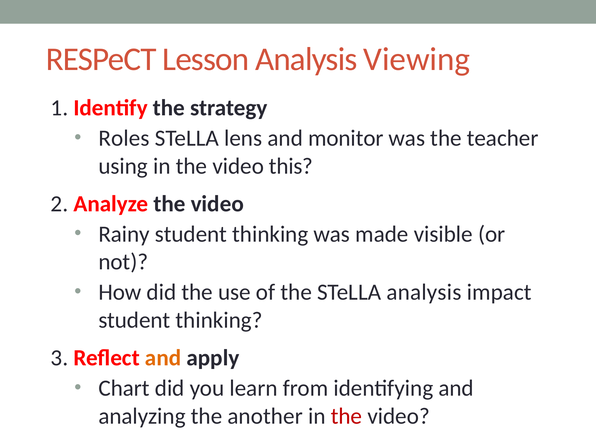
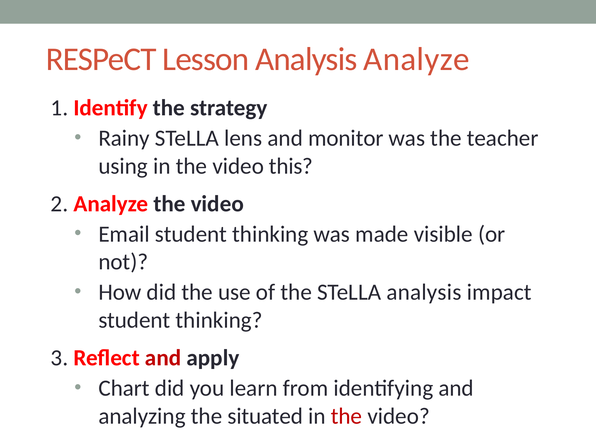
Analysis Viewing: Viewing -> Analyze (417, 59)
Roles: Roles -> Rainy (124, 138)
Rainy: Rainy -> Email (124, 234)
and colour: orange -> red (163, 358)
another: another -> situated (265, 416)
